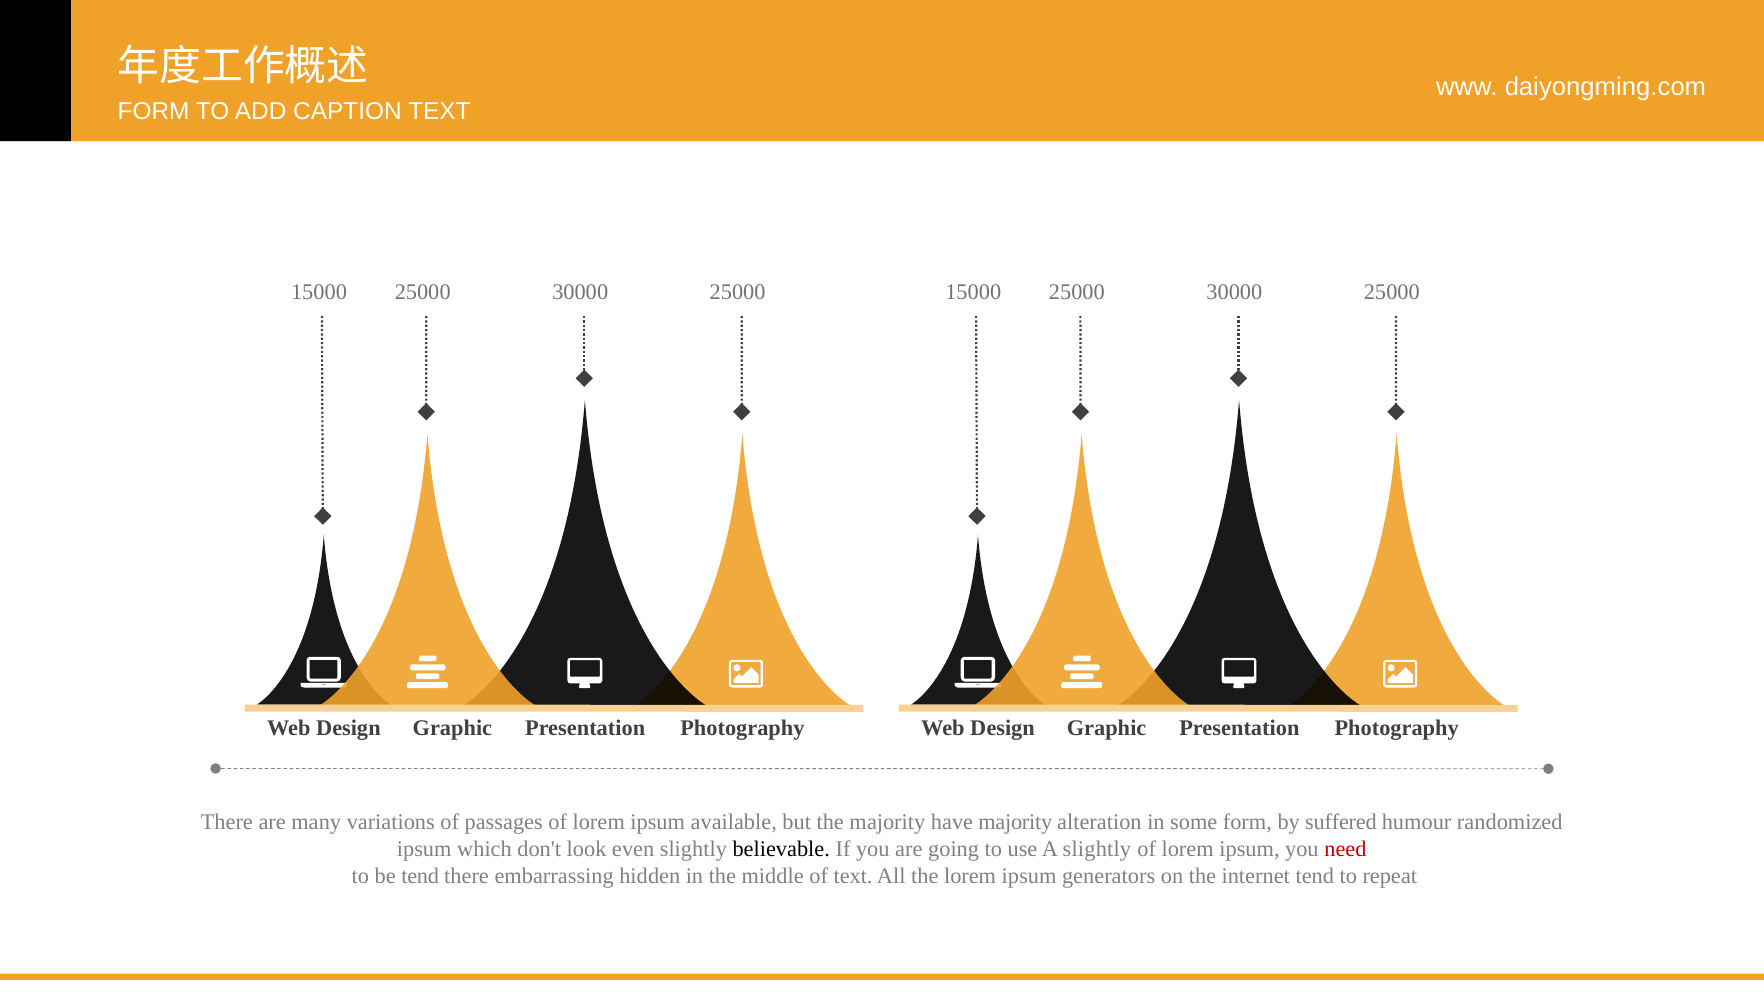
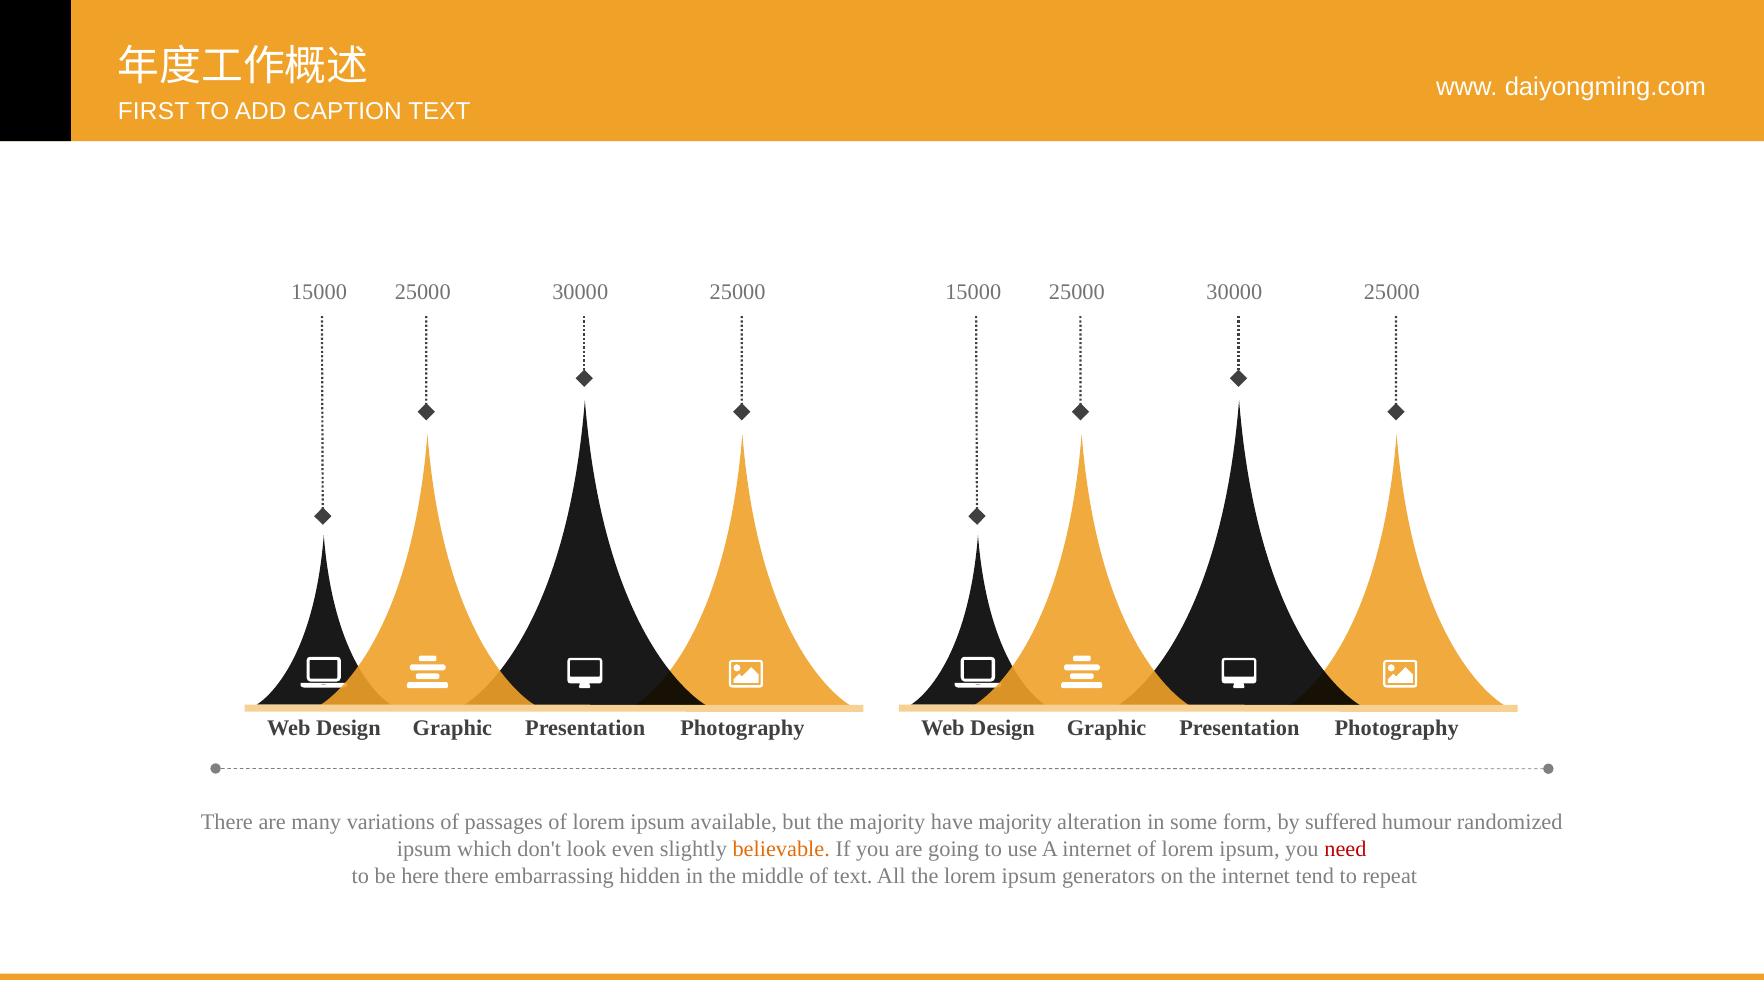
FORM: FORM -> FIRST (153, 111)
believable colour: black -> orange (781, 850)
A slightly: slightly -> internet (1097, 850)
be tend: tend -> here (420, 876)
